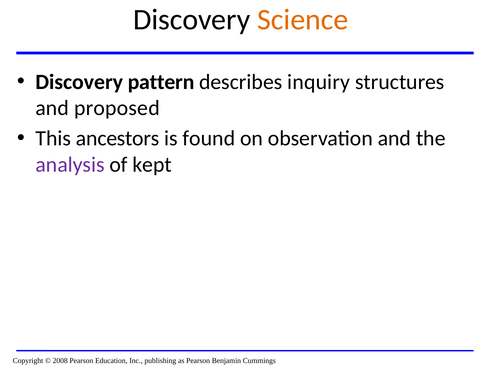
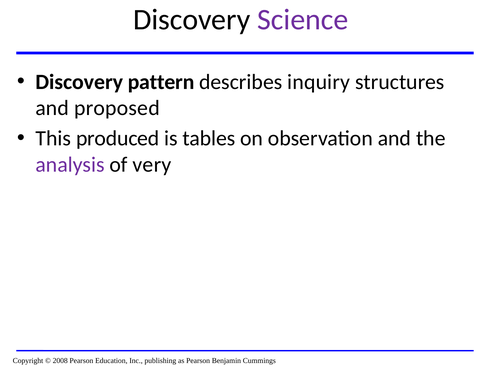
Science colour: orange -> purple (303, 20)
ancestors: ancestors -> produced (118, 139)
found: found -> tables (209, 139)
kept: kept -> very (152, 165)
